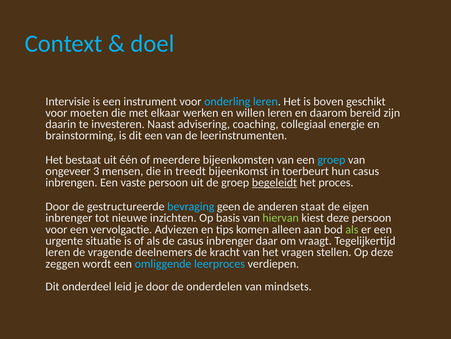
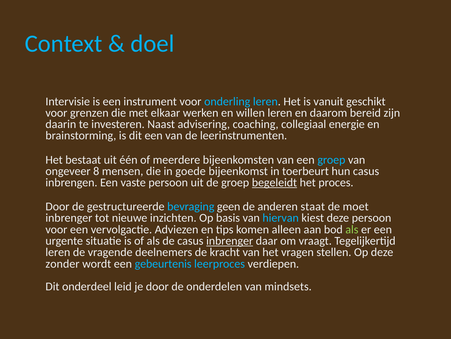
boven: boven -> vanuit (329, 101)
moeten: moeten -> grenzen (89, 113)
3: 3 -> 8 (96, 171)
treedt: treedt -> goede (191, 171)
eigen: eigen -> moet (356, 206)
hiervan colour: light green -> light blue (281, 218)
inbrenger underline: none -> present (230, 240)
zeggen: zeggen -> zonder (63, 263)
omliggende: omliggende -> gebeurtenis (163, 263)
